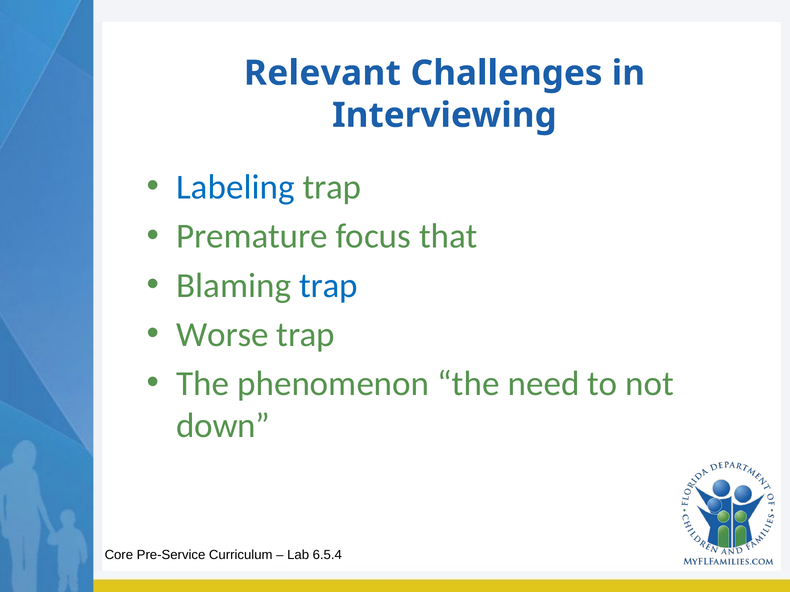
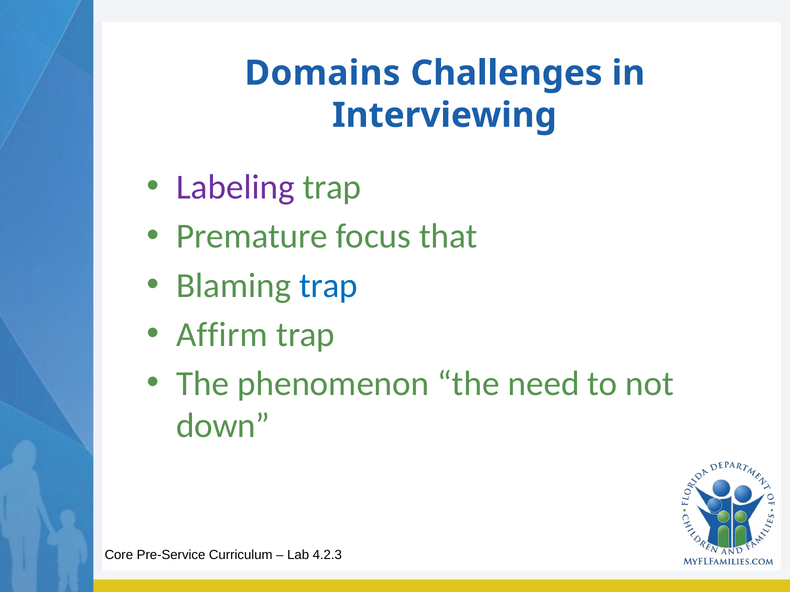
Relevant: Relevant -> Domains (322, 73)
Labeling colour: blue -> purple (235, 187)
Worse: Worse -> Affirm (222, 335)
6.5.4: 6.5.4 -> 4.2.3 (327, 555)
